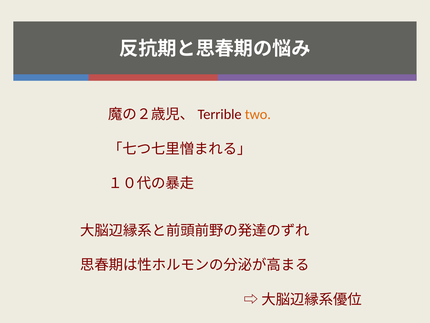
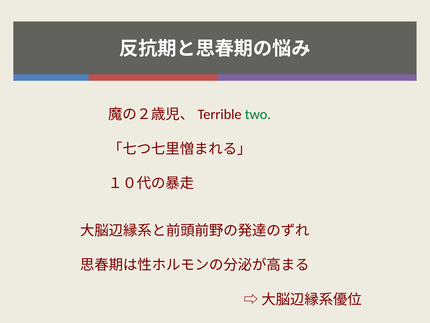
two colour: orange -> green (258, 114)
